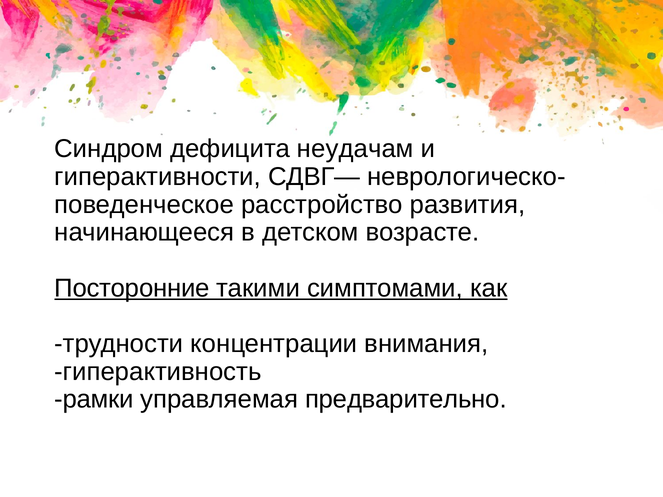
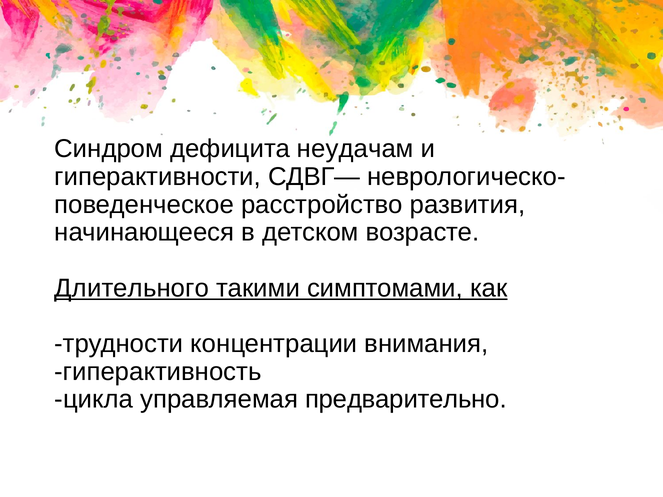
Посторонние: Посторонние -> Длительного (132, 288)
рамки: рамки -> цикла (94, 400)
